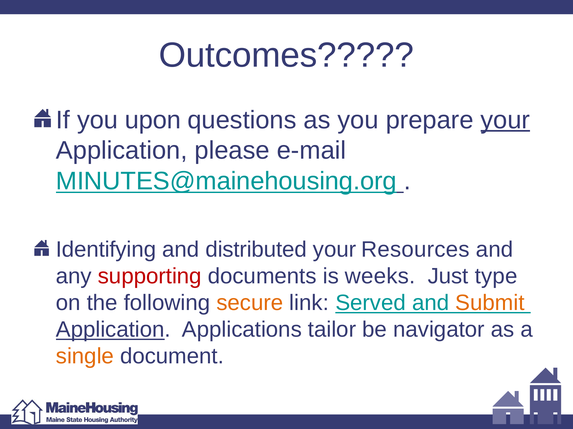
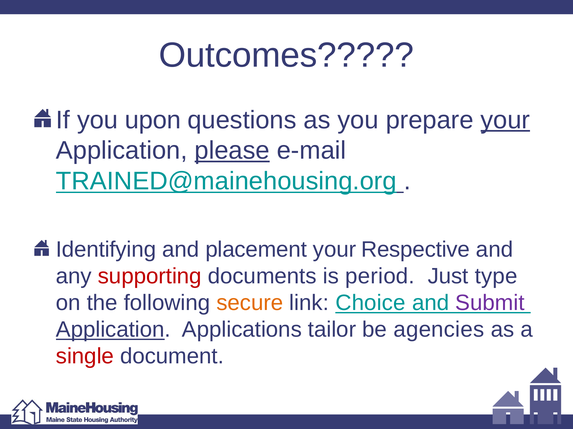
please underline: none -> present (232, 151)
MINUTES@mainehousing.org: MINUTES@mainehousing.org -> TRAINED@mainehousing.org (226, 181)
distributed: distributed -> placement (256, 250)
Resources: Resources -> Respective (416, 250)
weeks: weeks -> period (380, 277)
Served: Served -> Choice (371, 303)
Submit colour: orange -> purple (490, 303)
navigator: navigator -> agencies (439, 330)
single colour: orange -> red (85, 357)
